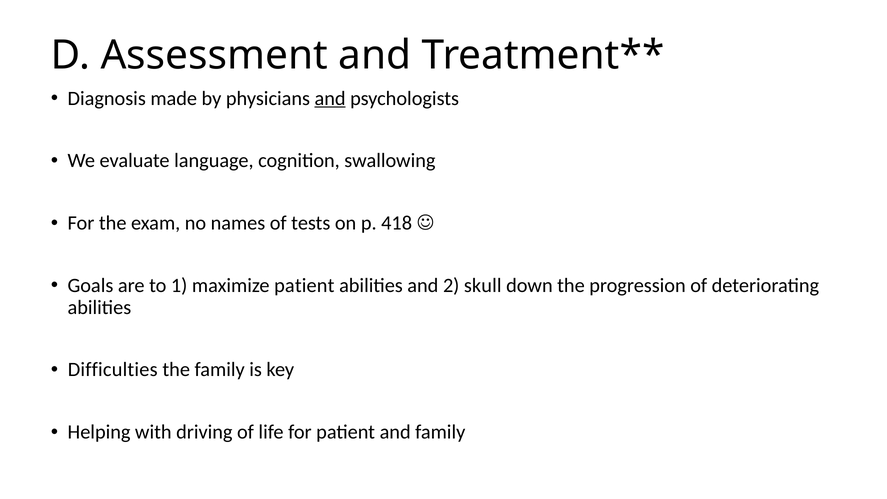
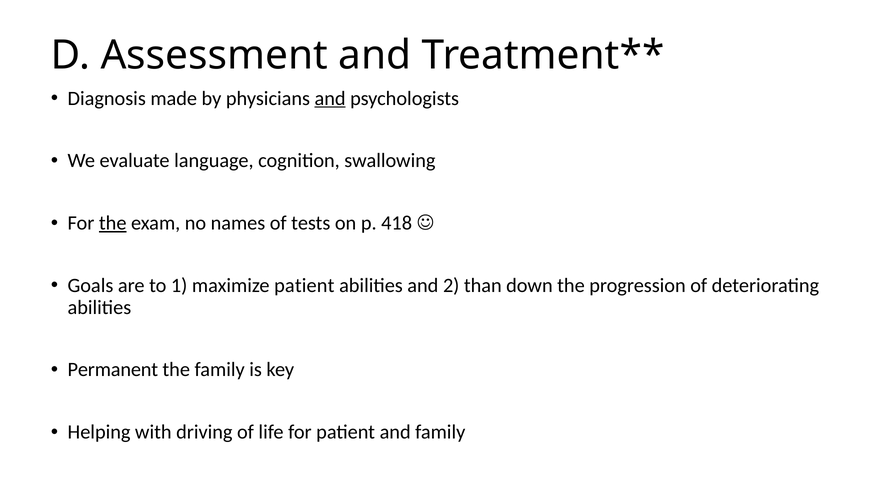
the underline: none -> present (113, 223)
skull: skull -> than (483, 285)
Difficulties: Difficulties -> Permanent (113, 370)
